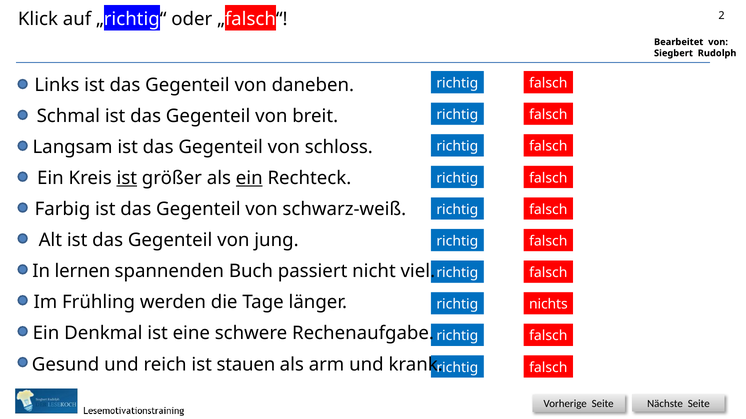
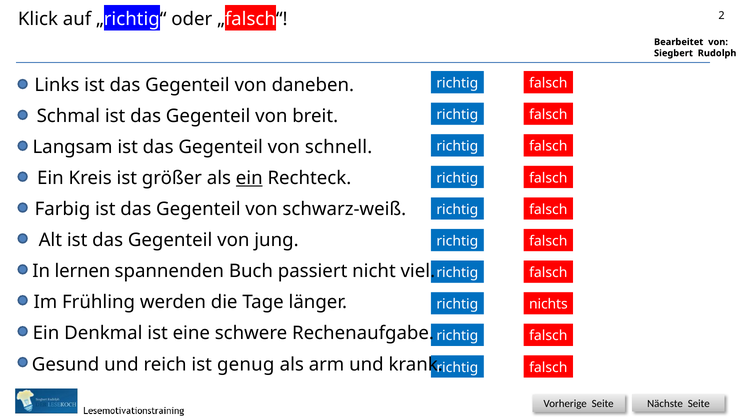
schloss: schloss -> schnell (339, 147)
ist underline: present -> none (127, 178)
stauen: stauen -> genug (246, 365)
